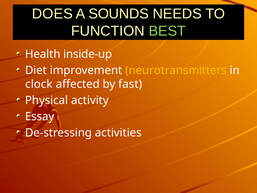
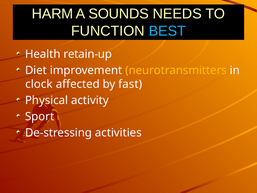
DOES: DOES -> HARM (52, 14)
BEST colour: light green -> light blue (167, 31)
inside-up: inside-up -> retain-up (88, 54)
Essay: Essay -> Sport (40, 116)
